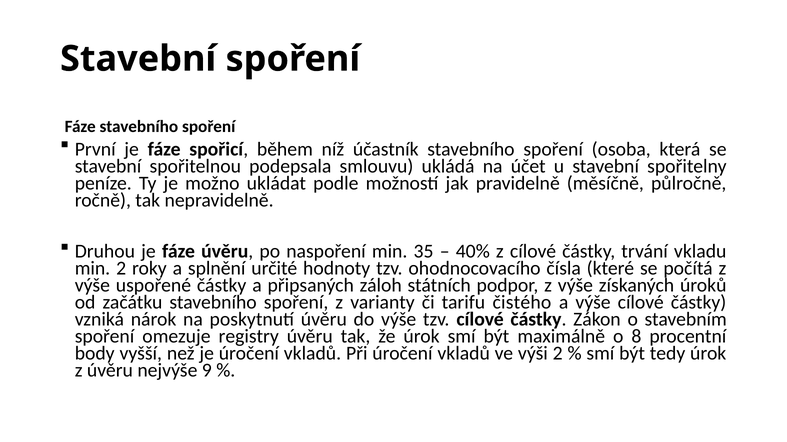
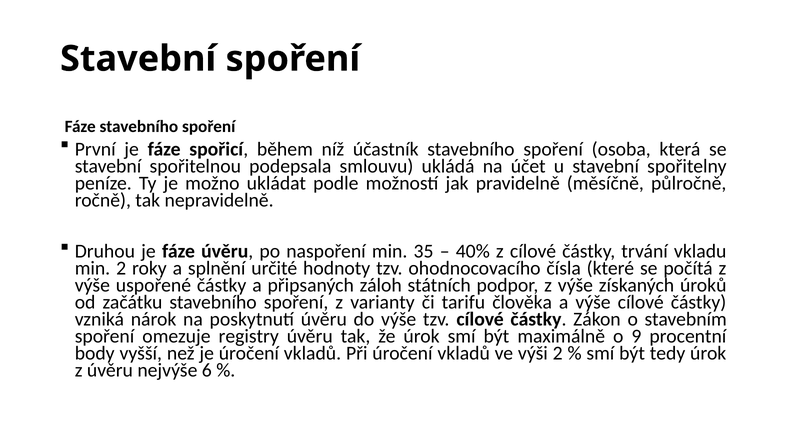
čistého: čistého -> člověka (522, 303)
8: 8 -> 9 (636, 337)
9: 9 -> 6 (207, 371)
